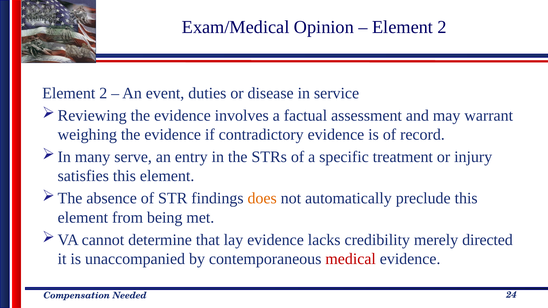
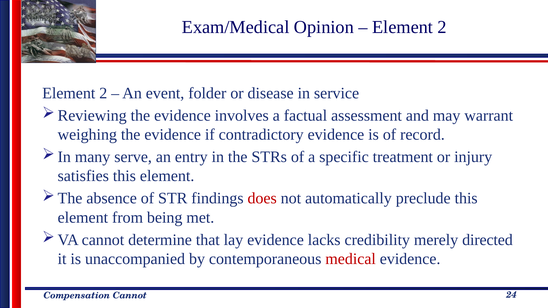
duties: duties -> folder (207, 93)
does colour: orange -> red (262, 198)
Needed: Needed -> Cannot (130, 296)
